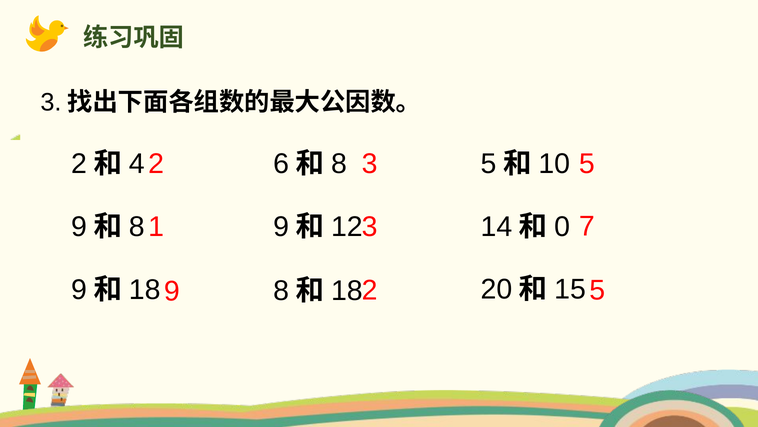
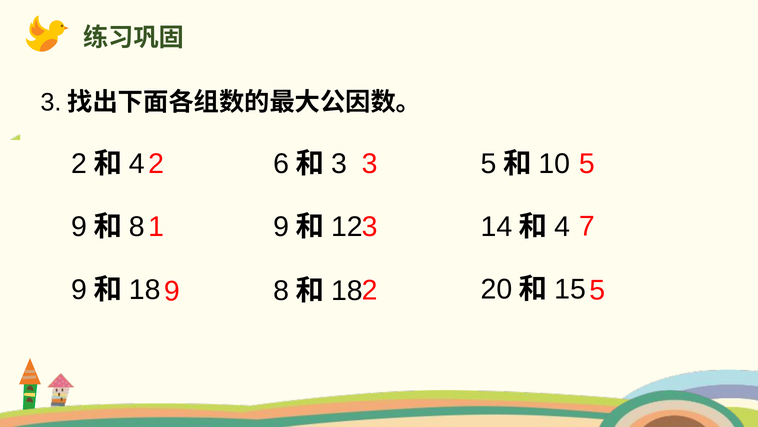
8: 8 -> 3 (339, 164)
0: 0 -> 4 (562, 226)
